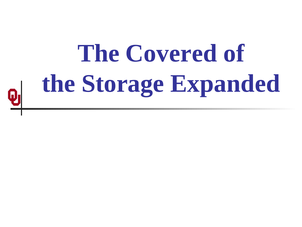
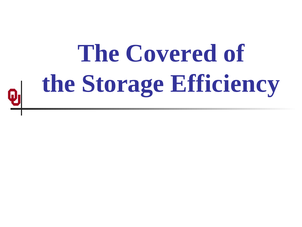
Expanded: Expanded -> Efficiency (225, 83)
